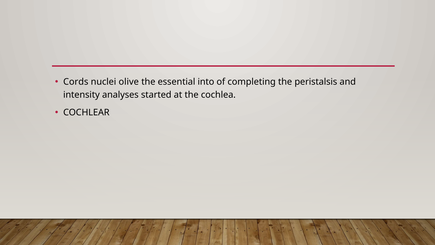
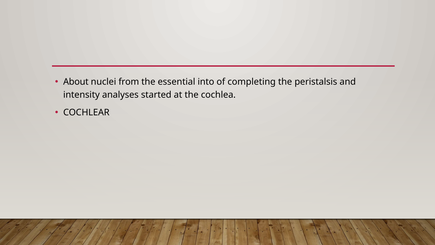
Cords: Cords -> About (76, 82)
olive: olive -> from (129, 82)
